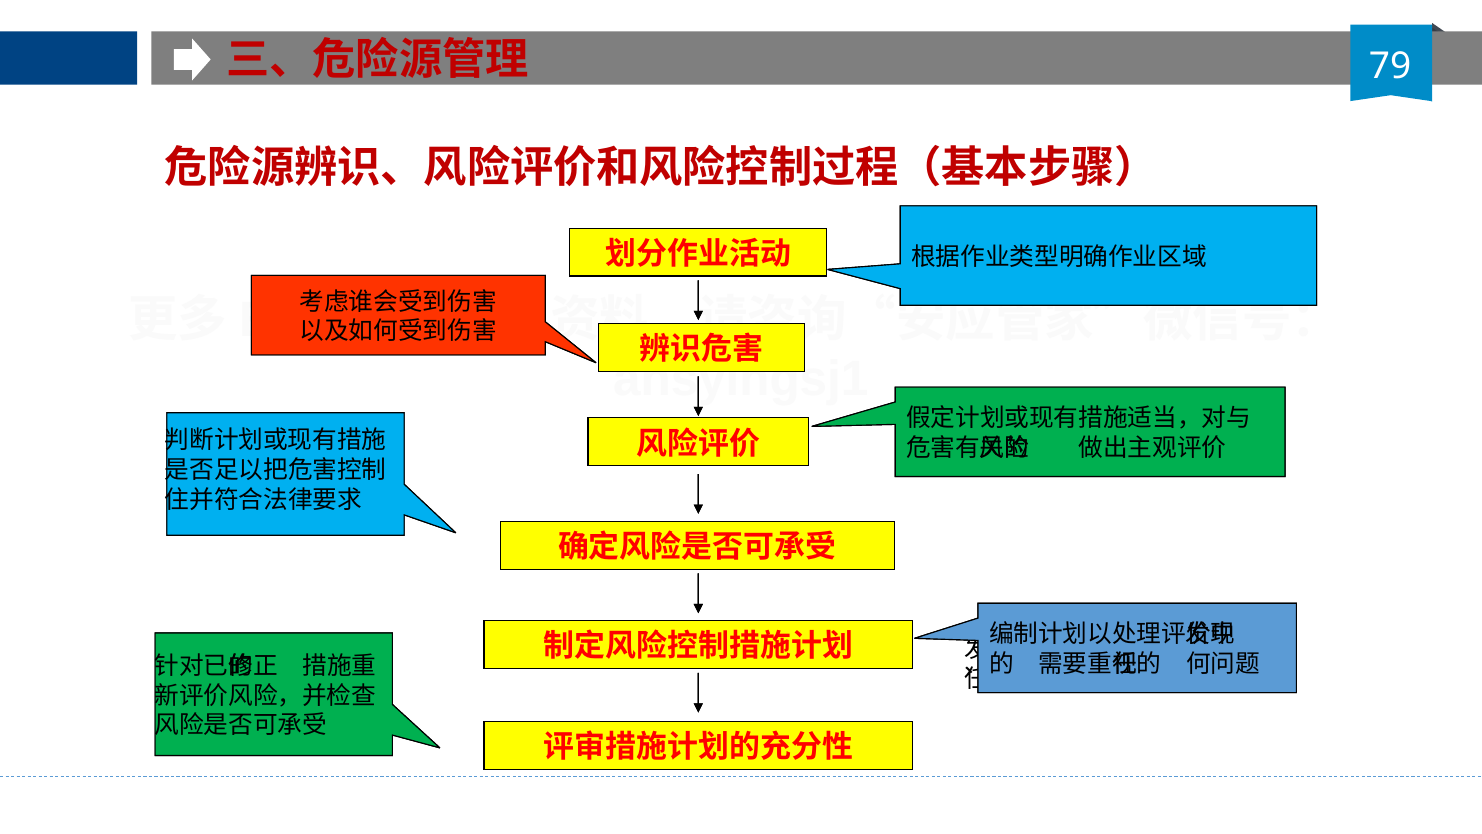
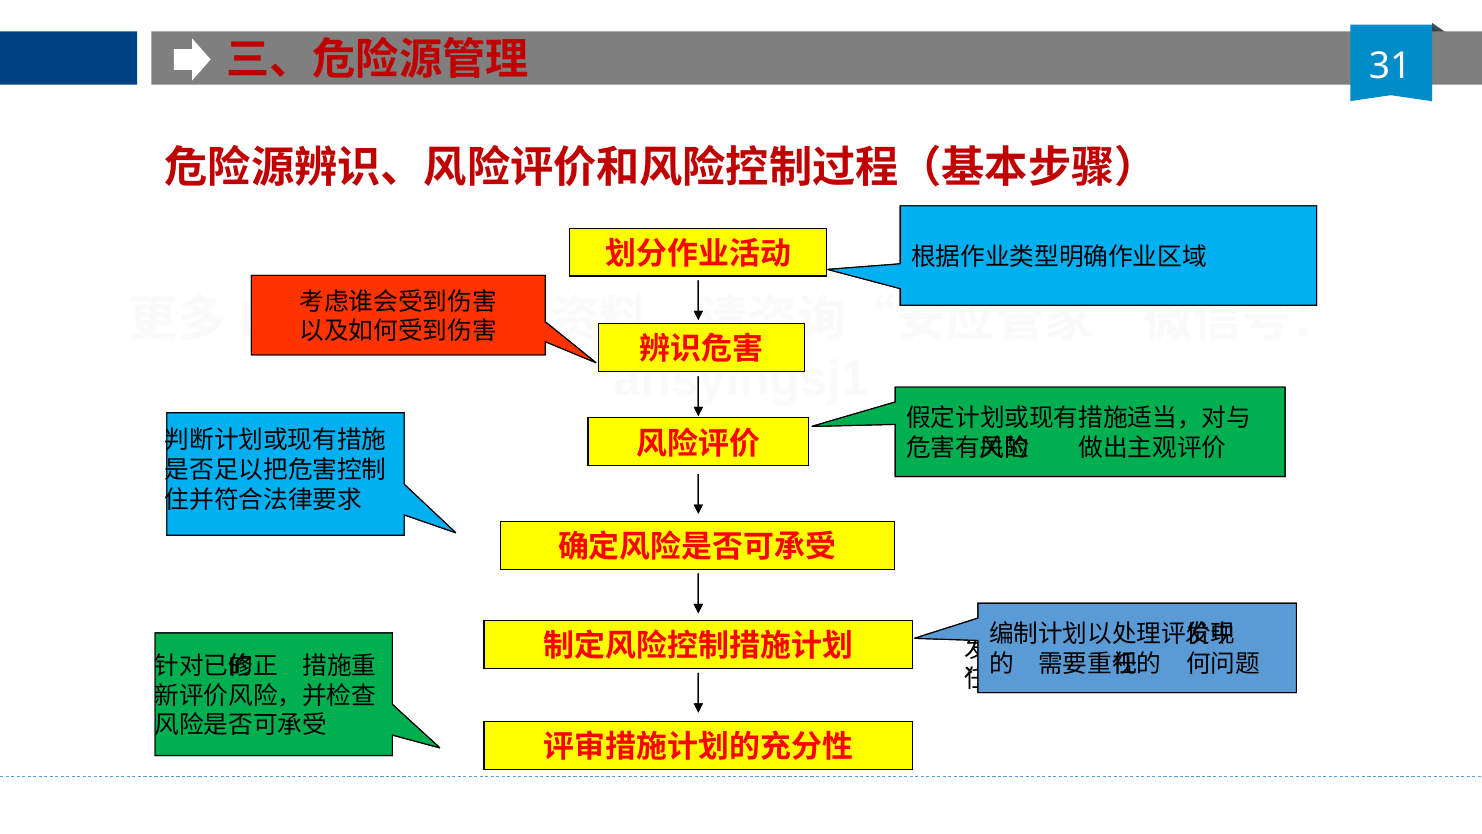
79: 79 -> 31 (1390, 66)
